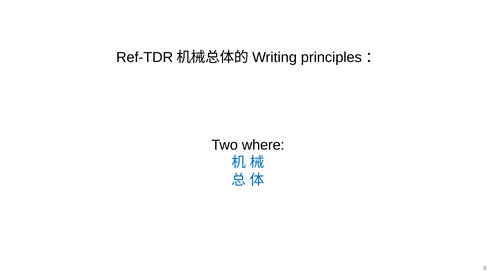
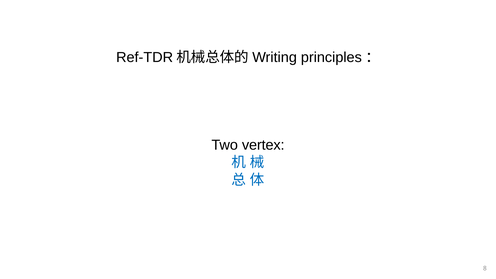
where: where -> vertex (263, 145)
